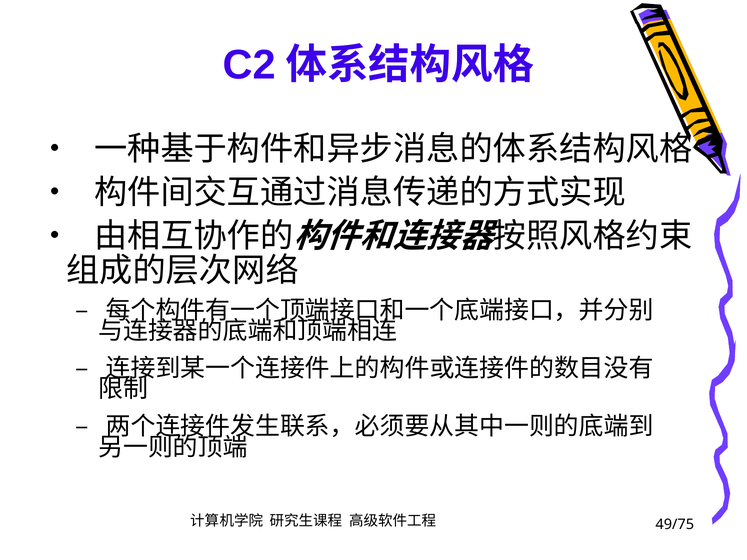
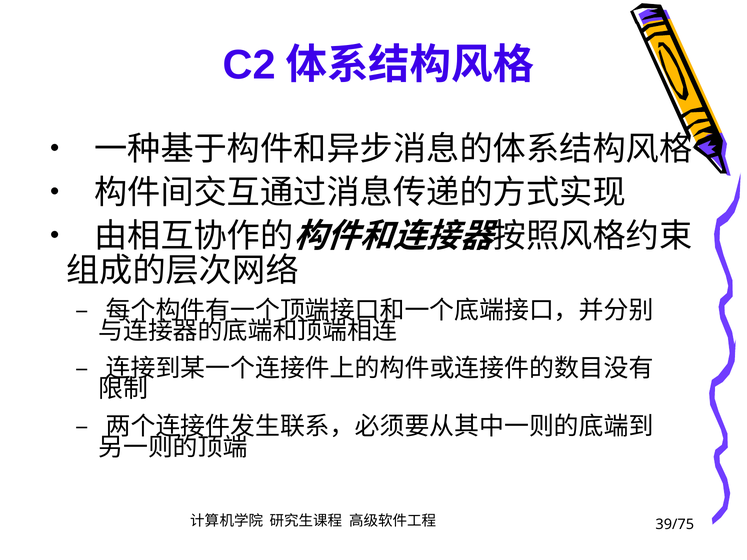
49/75: 49/75 -> 39/75 (675, 525)
